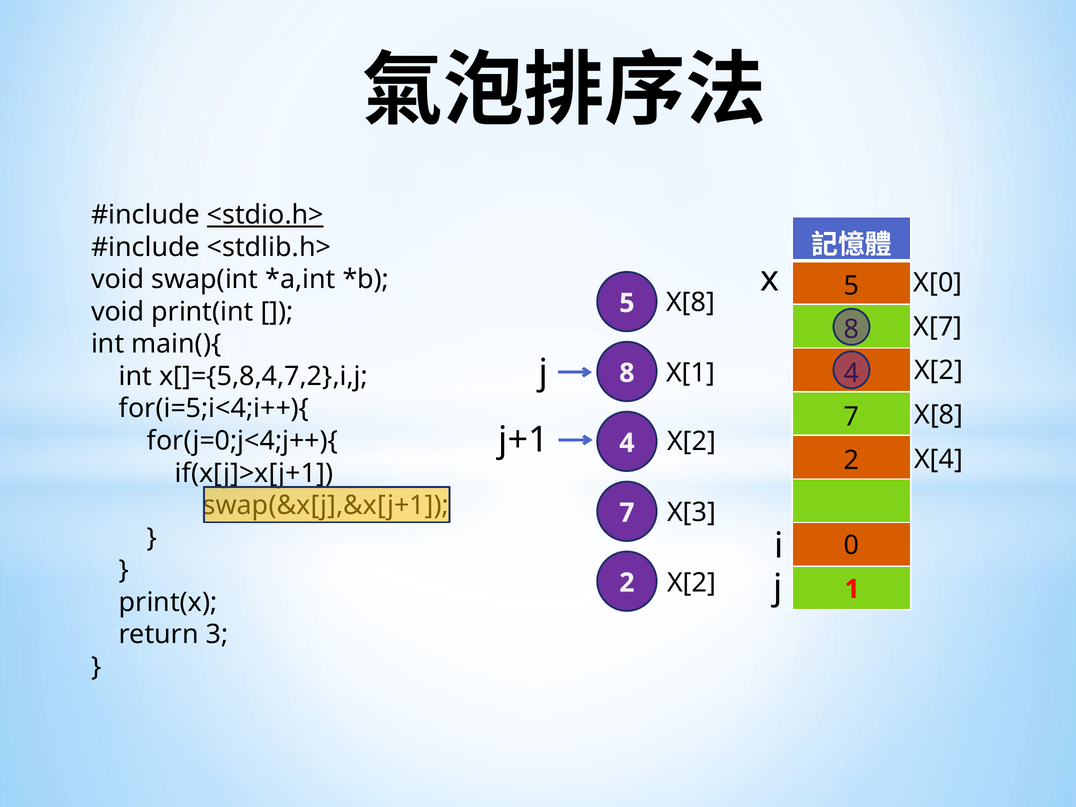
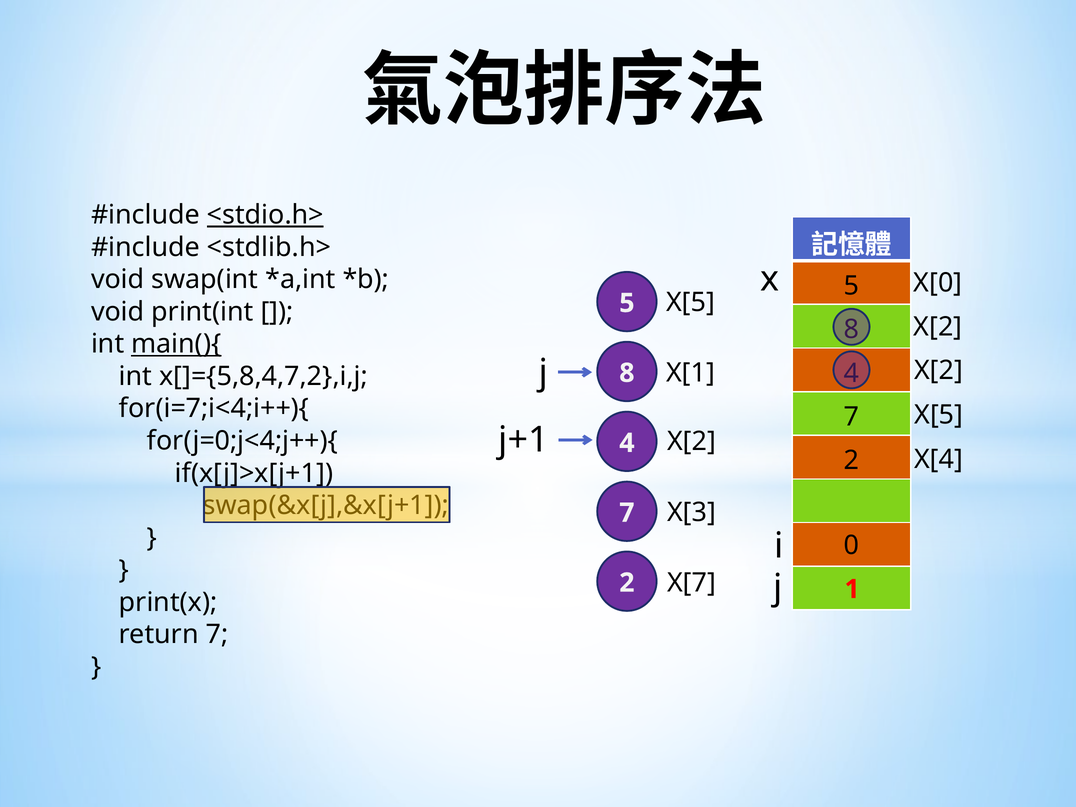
X[8: X[8 -> X[5 (691, 303)
X[7: X[7 -> X[2 (938, 327)
main(){ underline: none -> present (176, 344)
for(i=5;i<4;i++){: for(i=5;i<4;i++){ -> for(i=7;i<4;i++){ (214, 409)
X[8: X[8 -> X[5 (939, 415)
X[2: X[2 -> X[7 (691, 583)
return 3: 3 -> 7 (217, 635)
